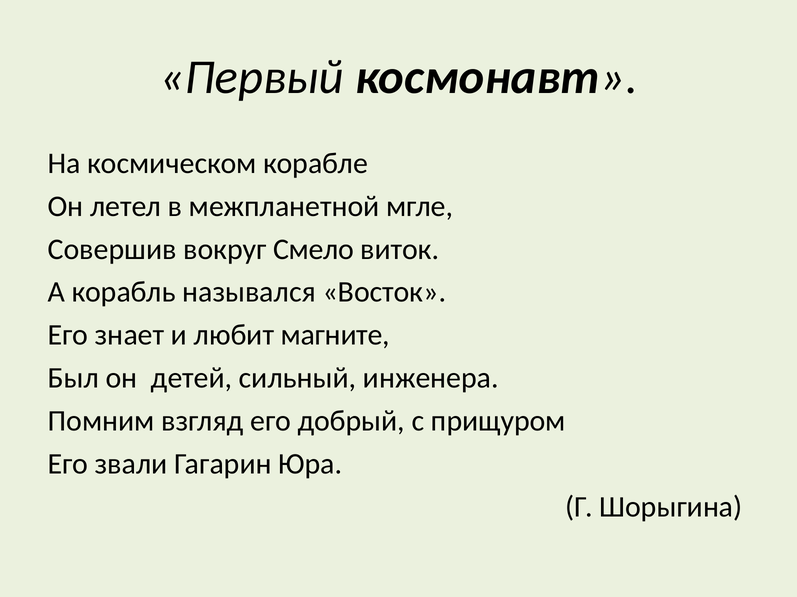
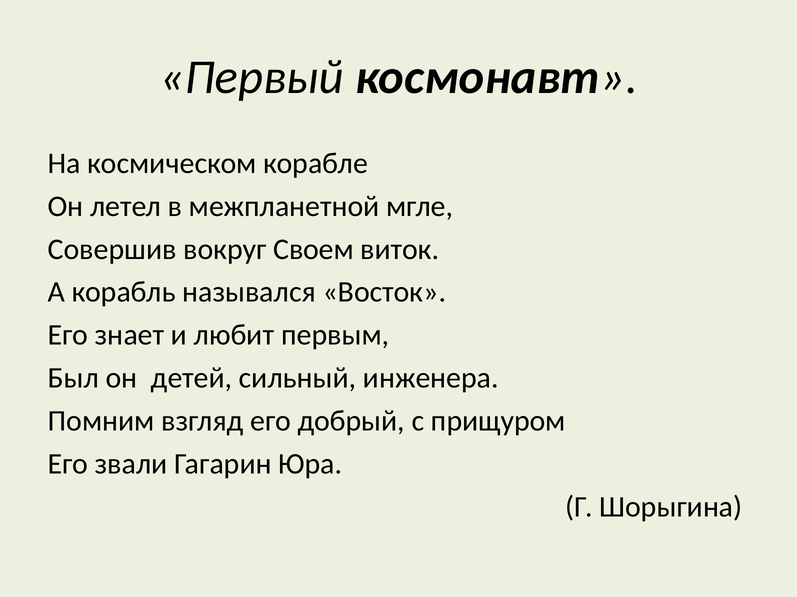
Смело: Смело -> Своем (314, 249)
магните: магните -> первым (335, 335)
